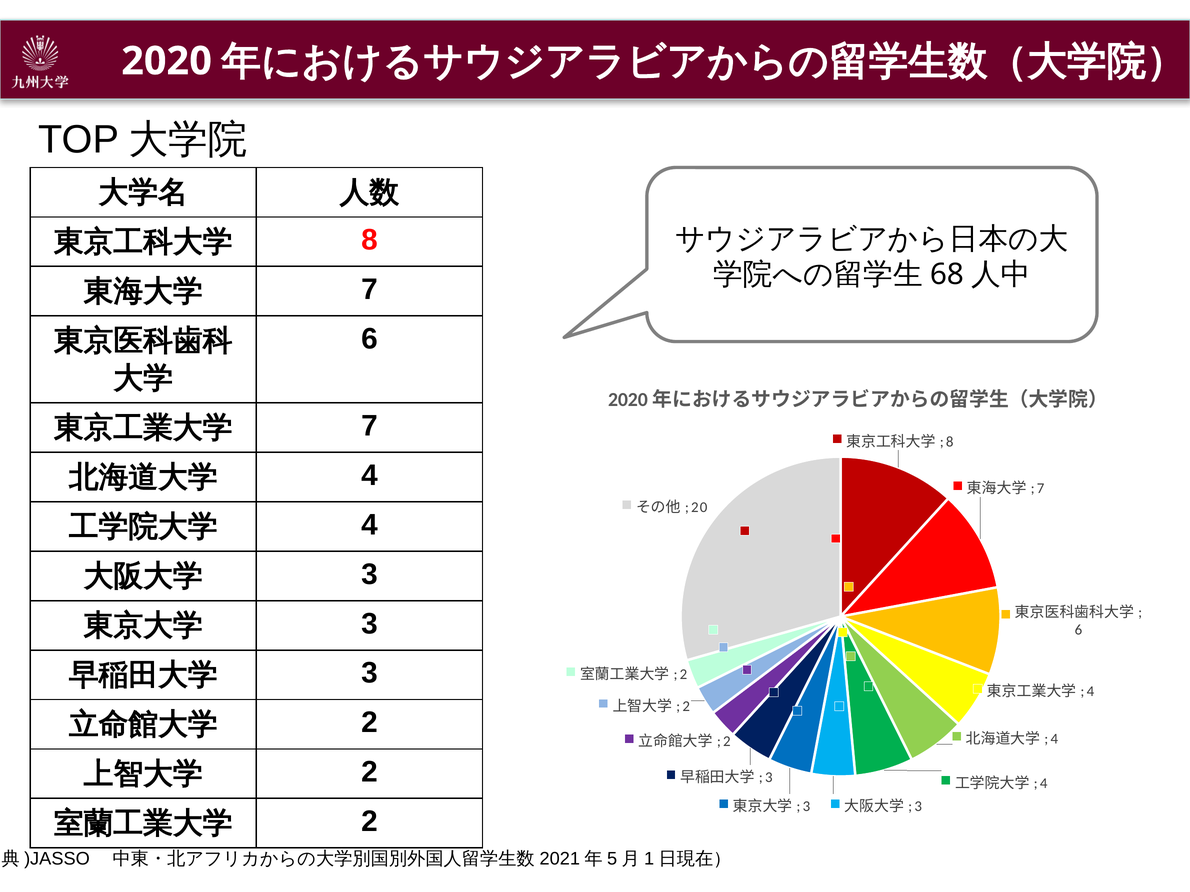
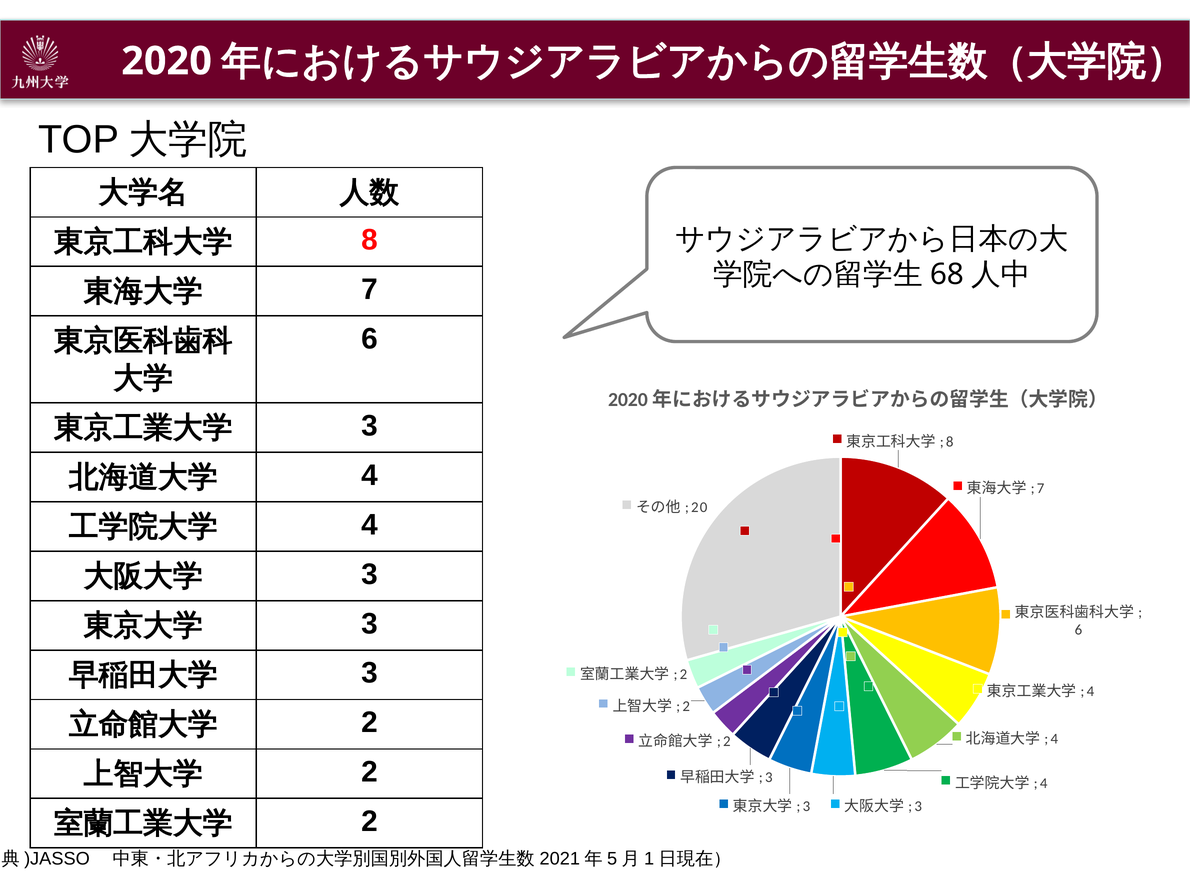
7: 7 -> 3 (369, 426)
